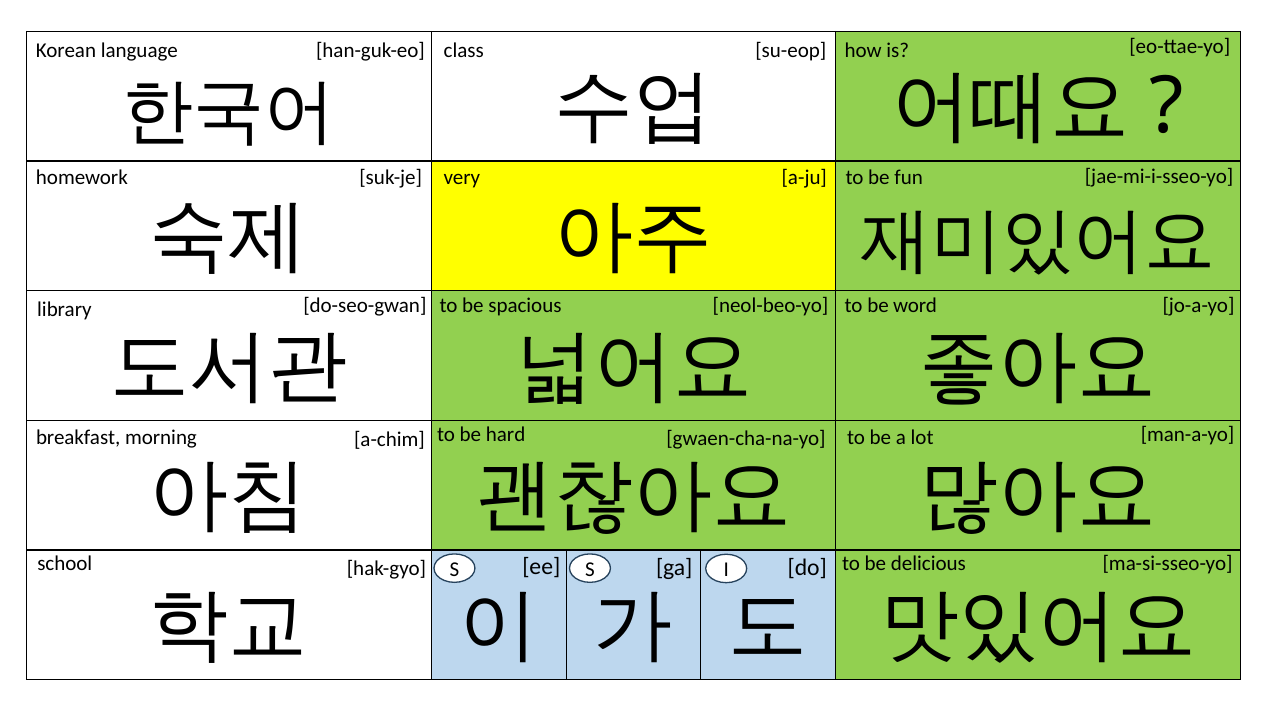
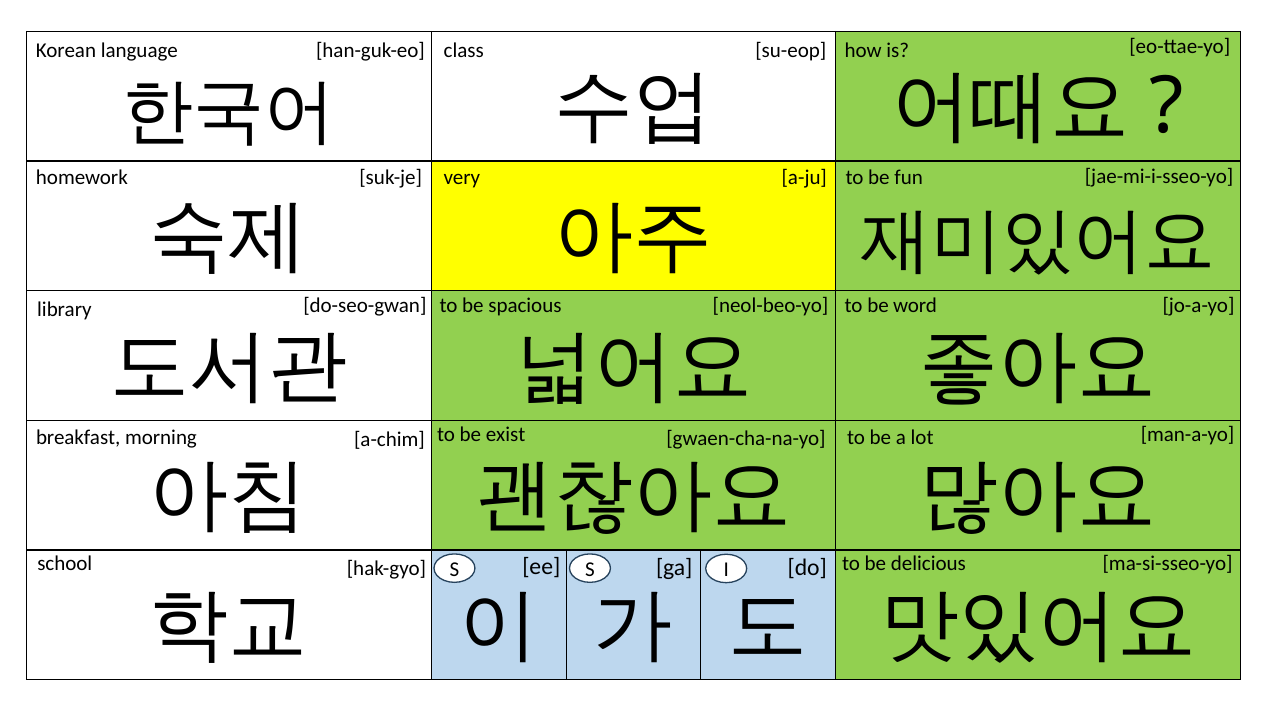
hard: hard -> exist (506, 435)
